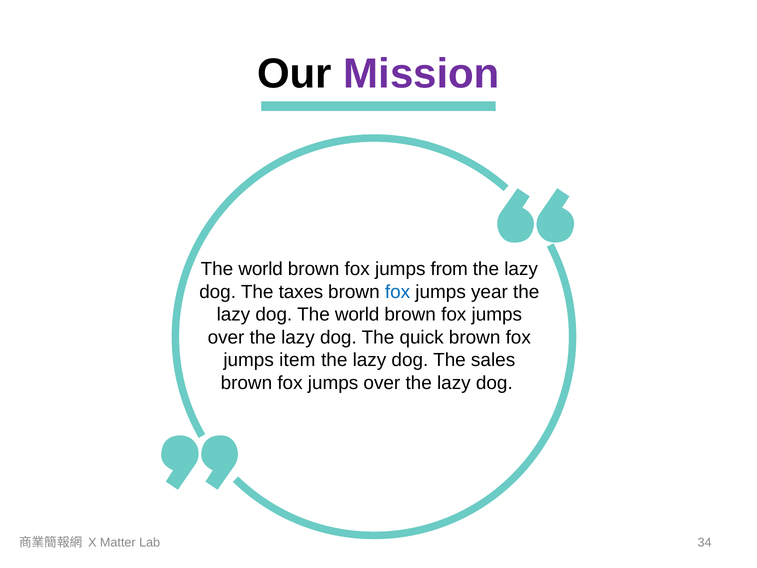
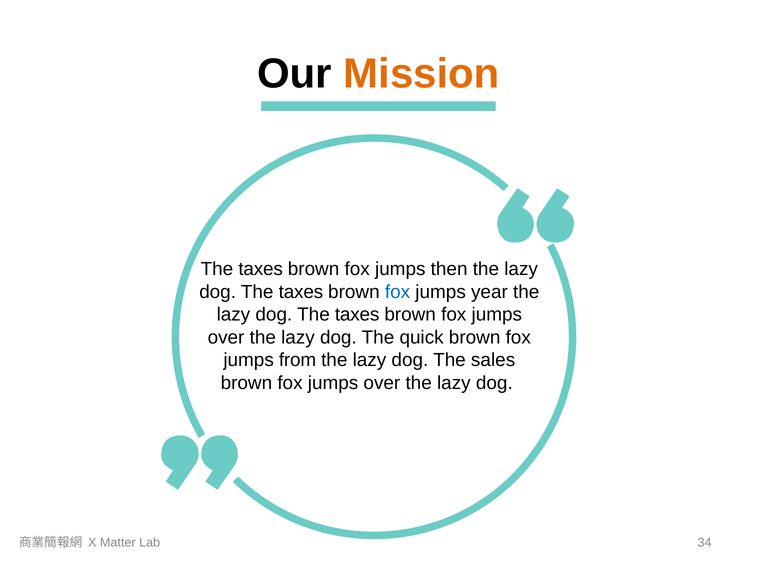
Mission colour: purple -> orange (422, 74)
world: world -> taxes (261, 269)
from: from -> then (449, 269)
world: world -> taxes (357, 314)
item: item -> from (298, 360)
